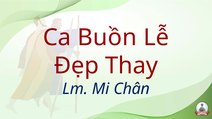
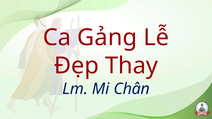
Buồn: Buồn -> Gảng (107, 38)
